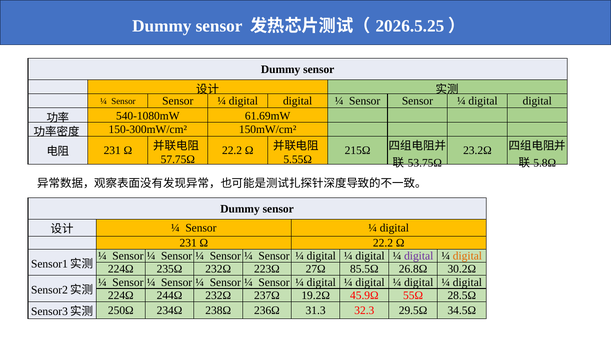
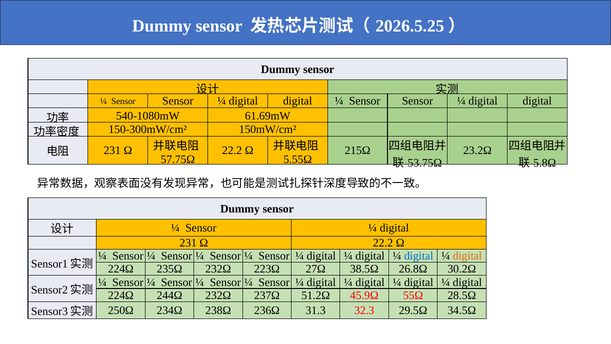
digital colour: purple -> blue (419, 256)
85.5Ω: 85.5Ω -> 38.5Ω (364, 269)
19.2Ω: 19.2Ω -> 51.2Ω (316, 295)
